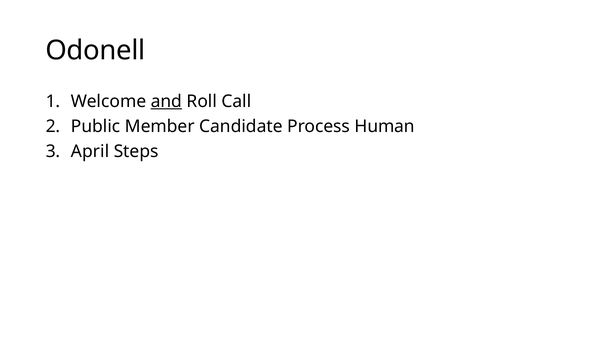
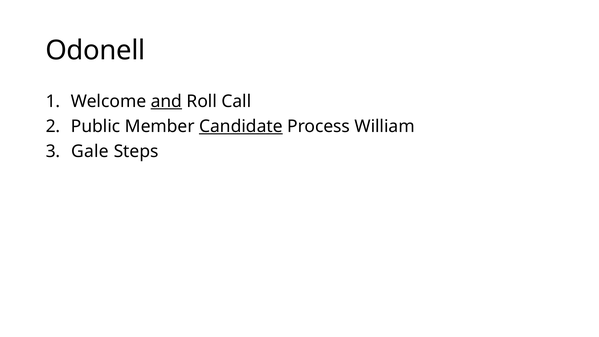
Candidate underline: none -> present (241, 126)
Human: Human -> William (385, 126)
April: April -> Gale (90, 152)
